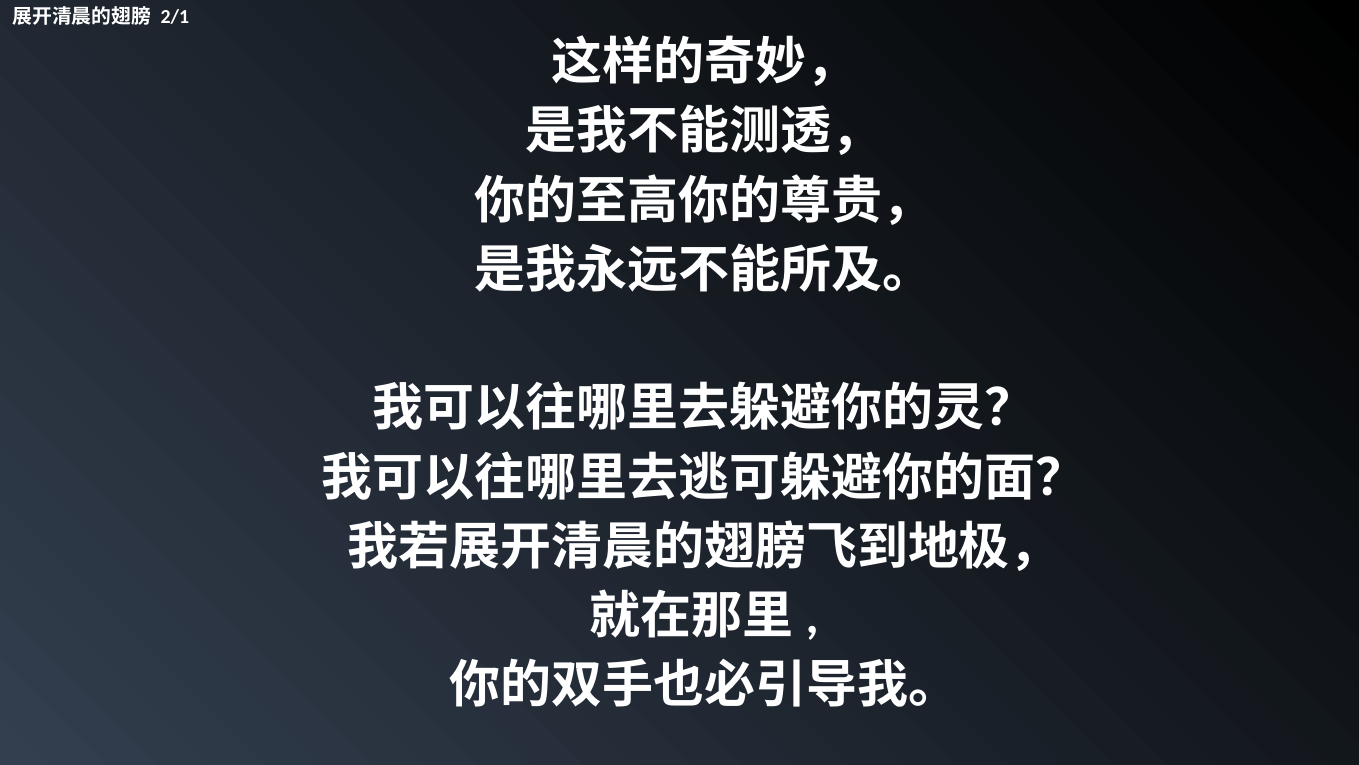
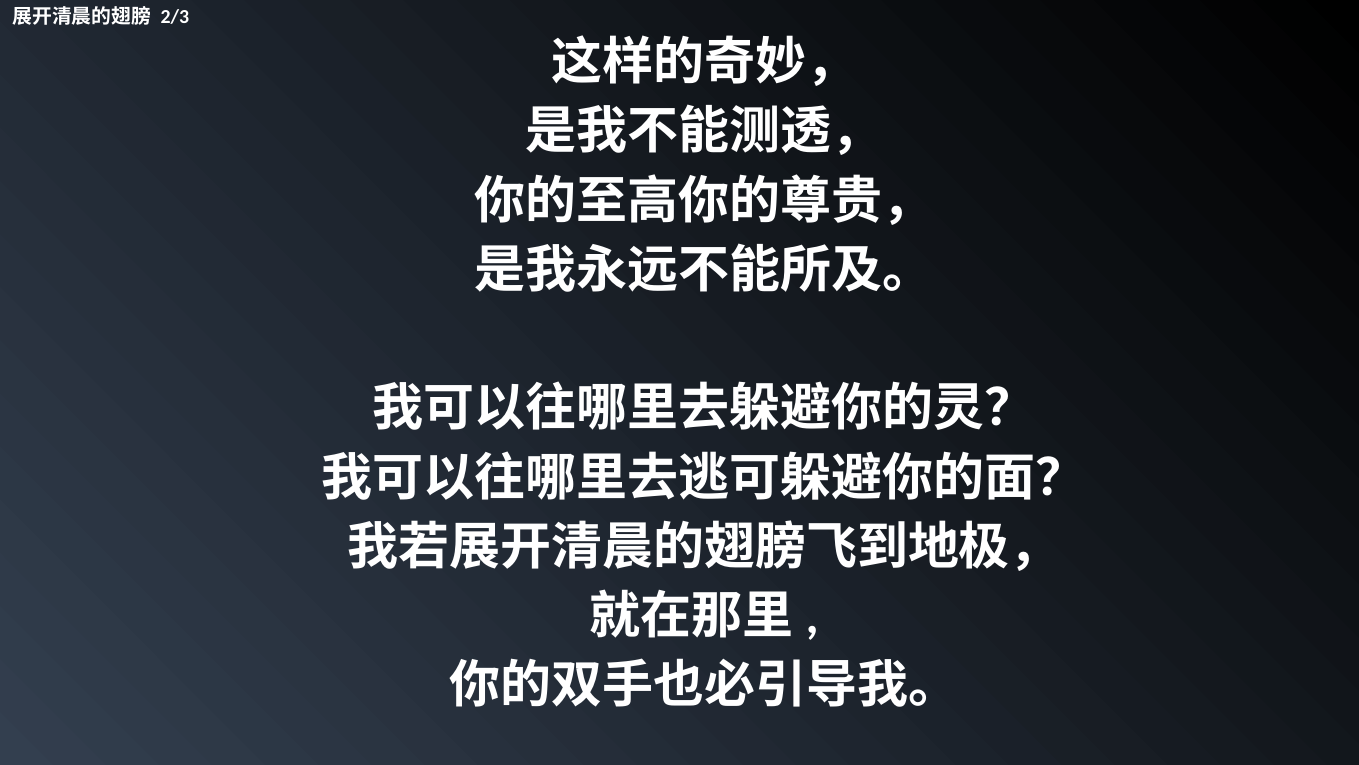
2/1: 2/1 -> 2/3 (175, 17)
